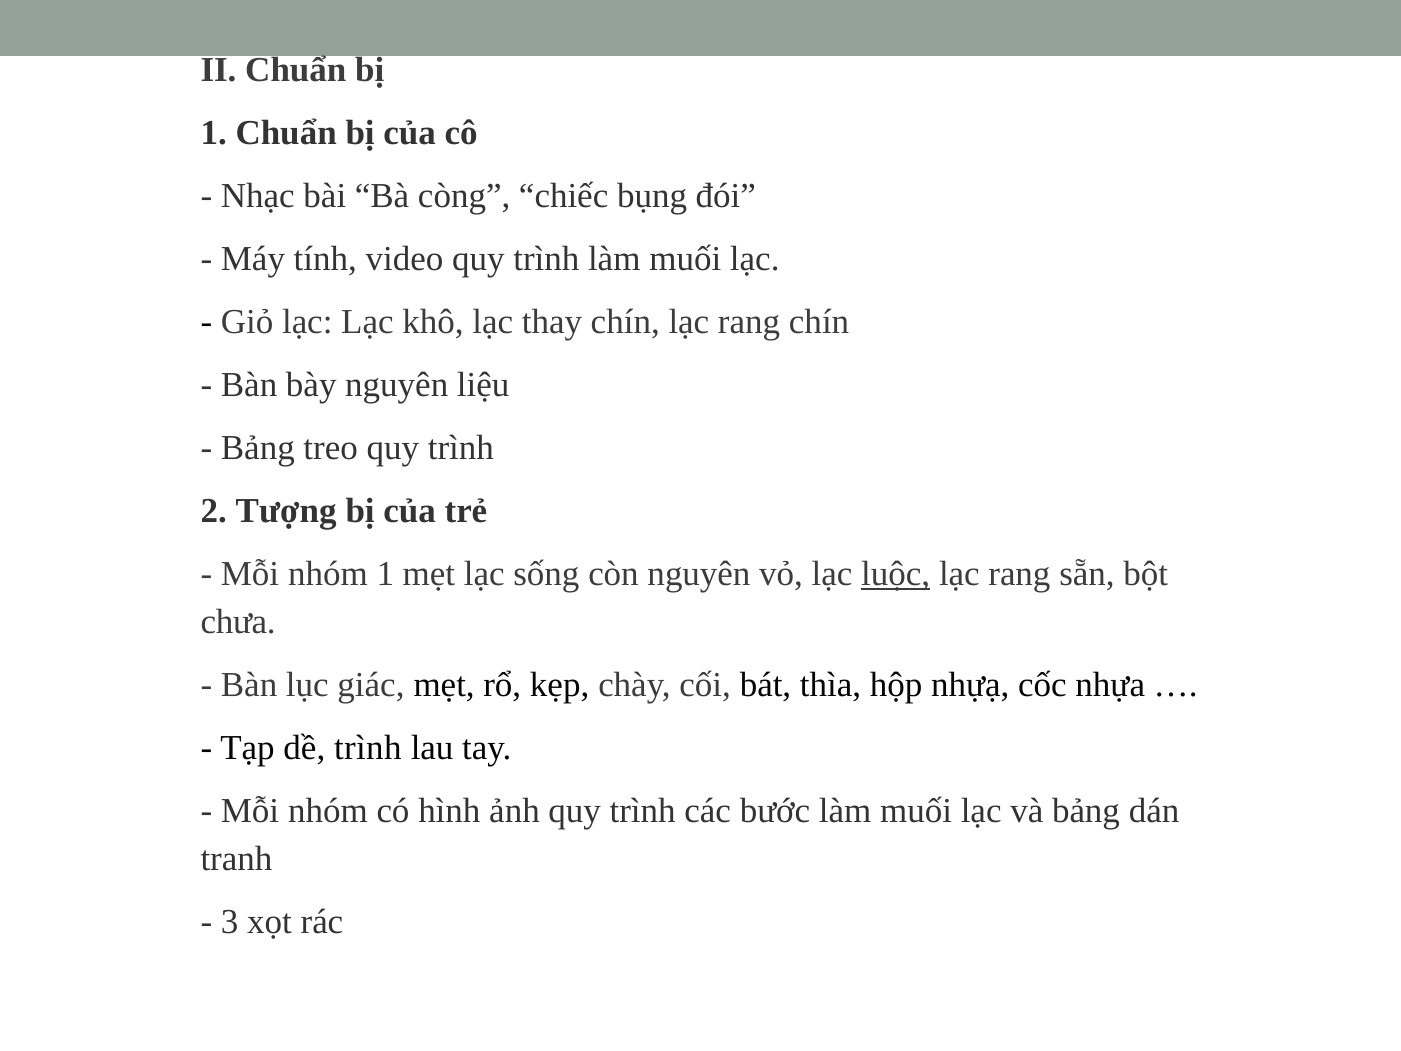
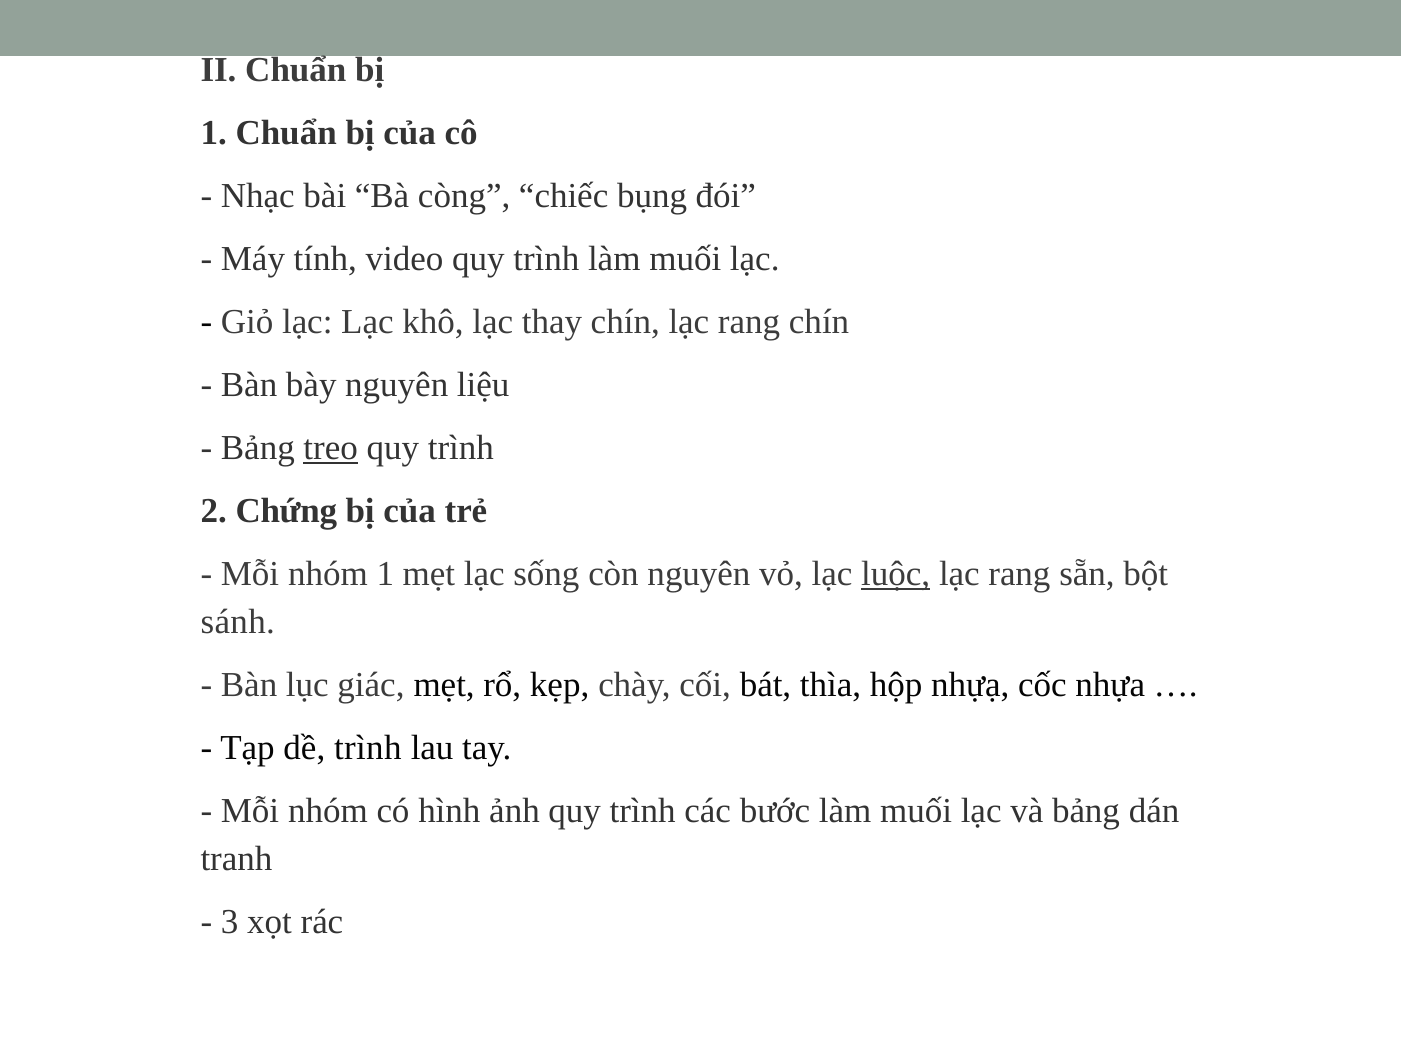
treo underline: none -> present (331, 448)
Tượng: Tượng -> Chứng (286, 511)
chưa: chưa -> sánh (238, 622)
